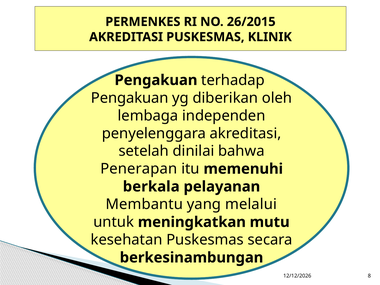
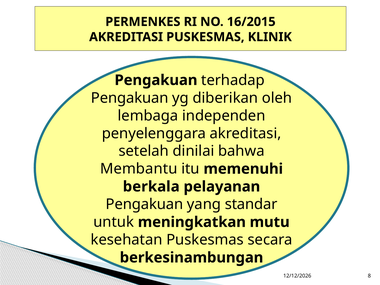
26/2015: 26/2015 -> 16/2015 (251, 22)
Penerapan: Penerapan -> Membantu (139, 169)
Membantu: Membantu -> Pengakuan (144, 204)
melalui: melalui -> standar (251, 204)
